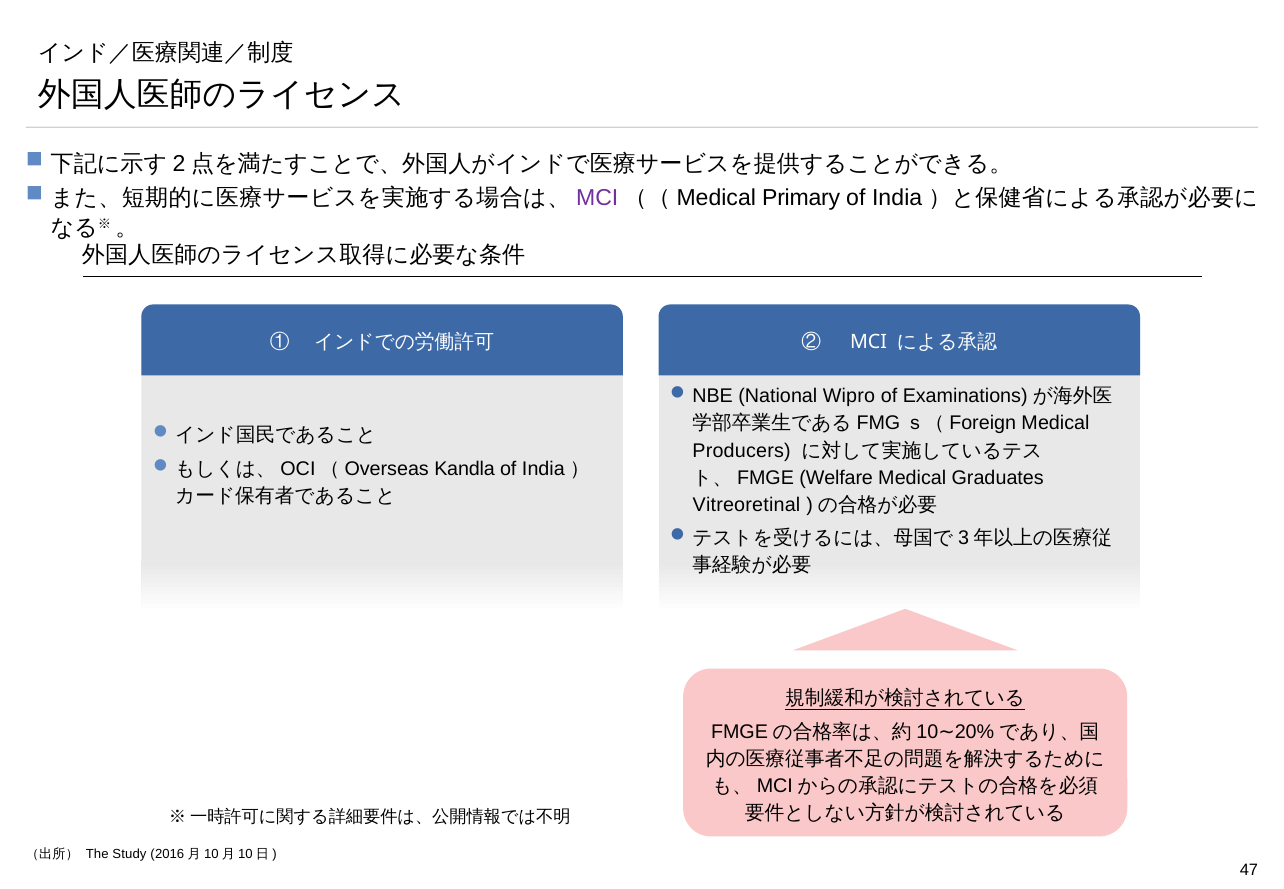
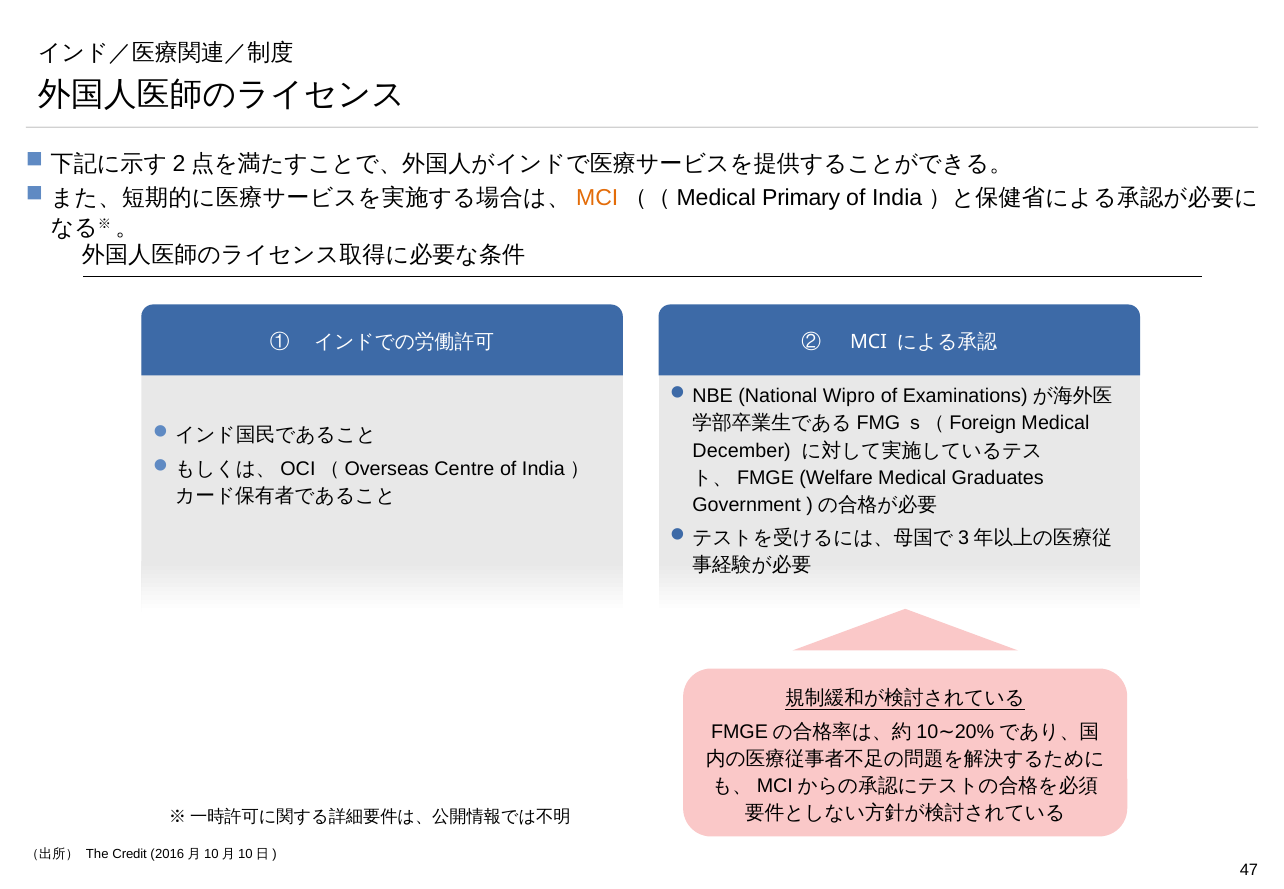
MCI colour: purple -> orange (597, 198)
Producers: Producers -> December (742, 450)
Kandla: Kandla -> Centre (464, 469)
Vitreoretinal: Vitreoretinal -> Government (747, 504)
Study: Study -> Credit (130, 855)
